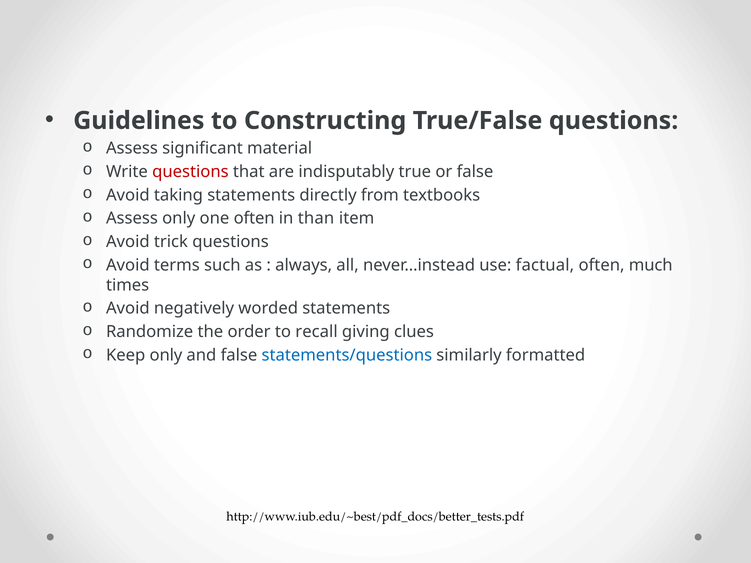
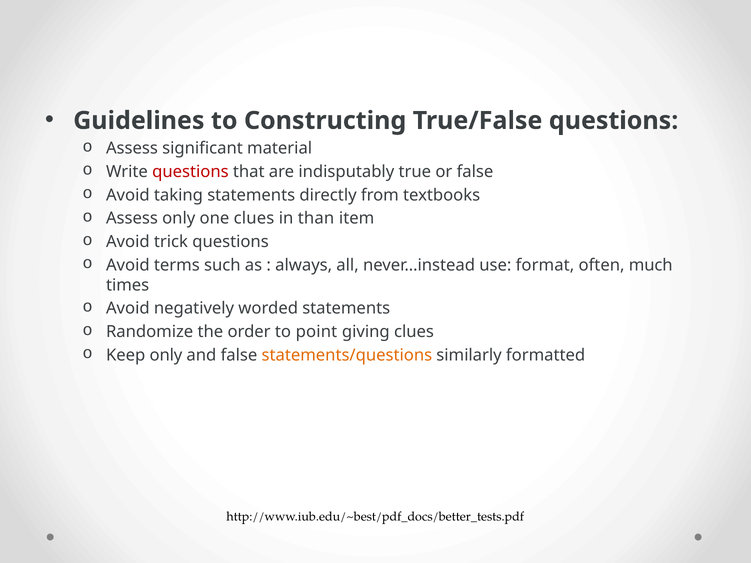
one often: often -> clues (254, 219)
factual: factual -> format (545, 265)
recall: recall -> point (316, 332)
statements/questions colour: blue -> orange (347, 355)
